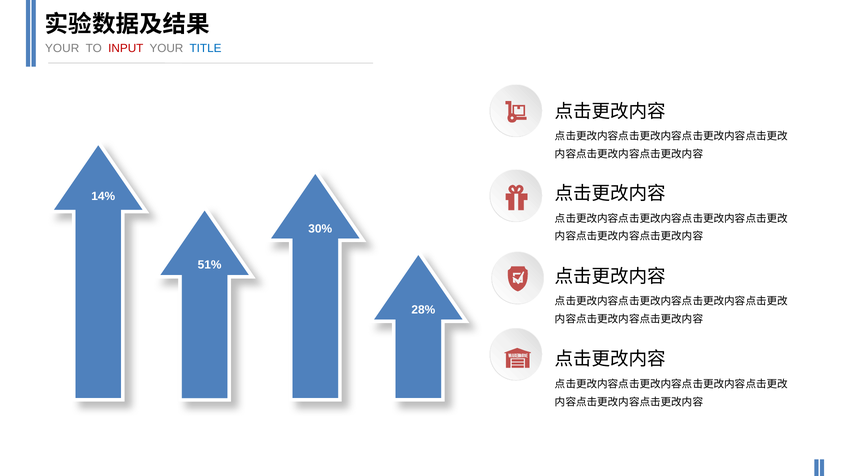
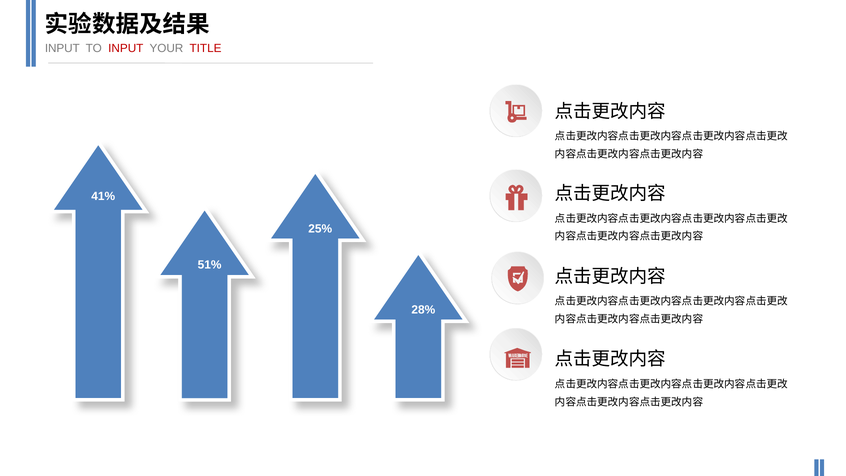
YOUR: YOUR -> INPUT (62, 49)
TITLE colour: blue -> red (206, 49)
14%: 14% -> 41% (103, 196)
30%: 30% -> 25% (320, 229)
